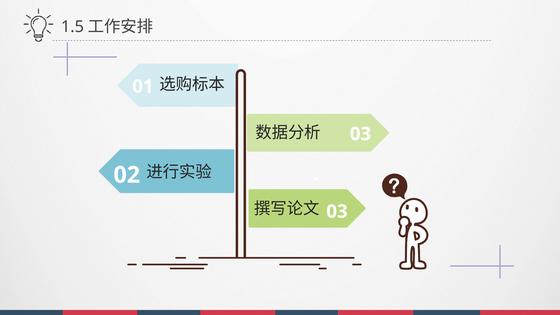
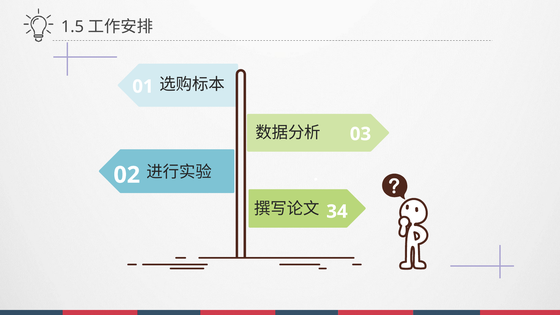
03: 03 -> 34 (337, 212)
